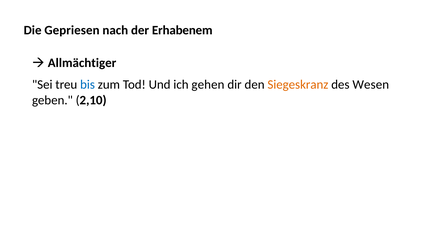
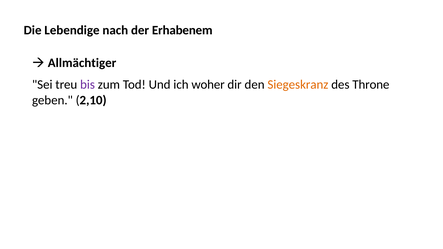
Gepriesen: Gepriesen -> Lebendige (72, 30)
bis colour: blue -> purple (88, 85)
gehen: gehen -> woher (208, 85)
Wesen: Wesen -> Throne (371, 85)
